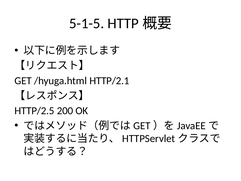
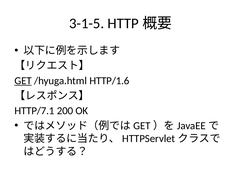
5-1-5: 5-1-5 -> 3-1-5 (87, 23)
GET underline: none -> present (23, 81)
HTTP/2.1: HTTP/2.1 -> HTTP/1.6 (109, 81)
HTTP/2.5: HTTP/2.5 -> HTTP/7.1 (34, 111)
